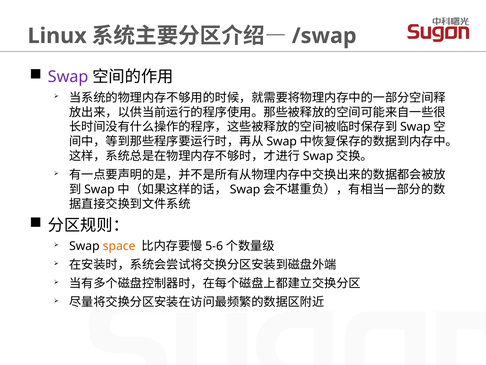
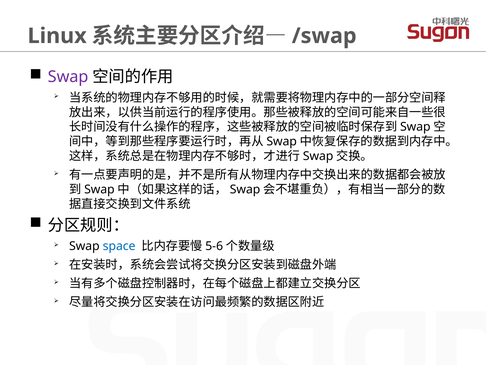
space colour: orange -> blue (119, 246)
